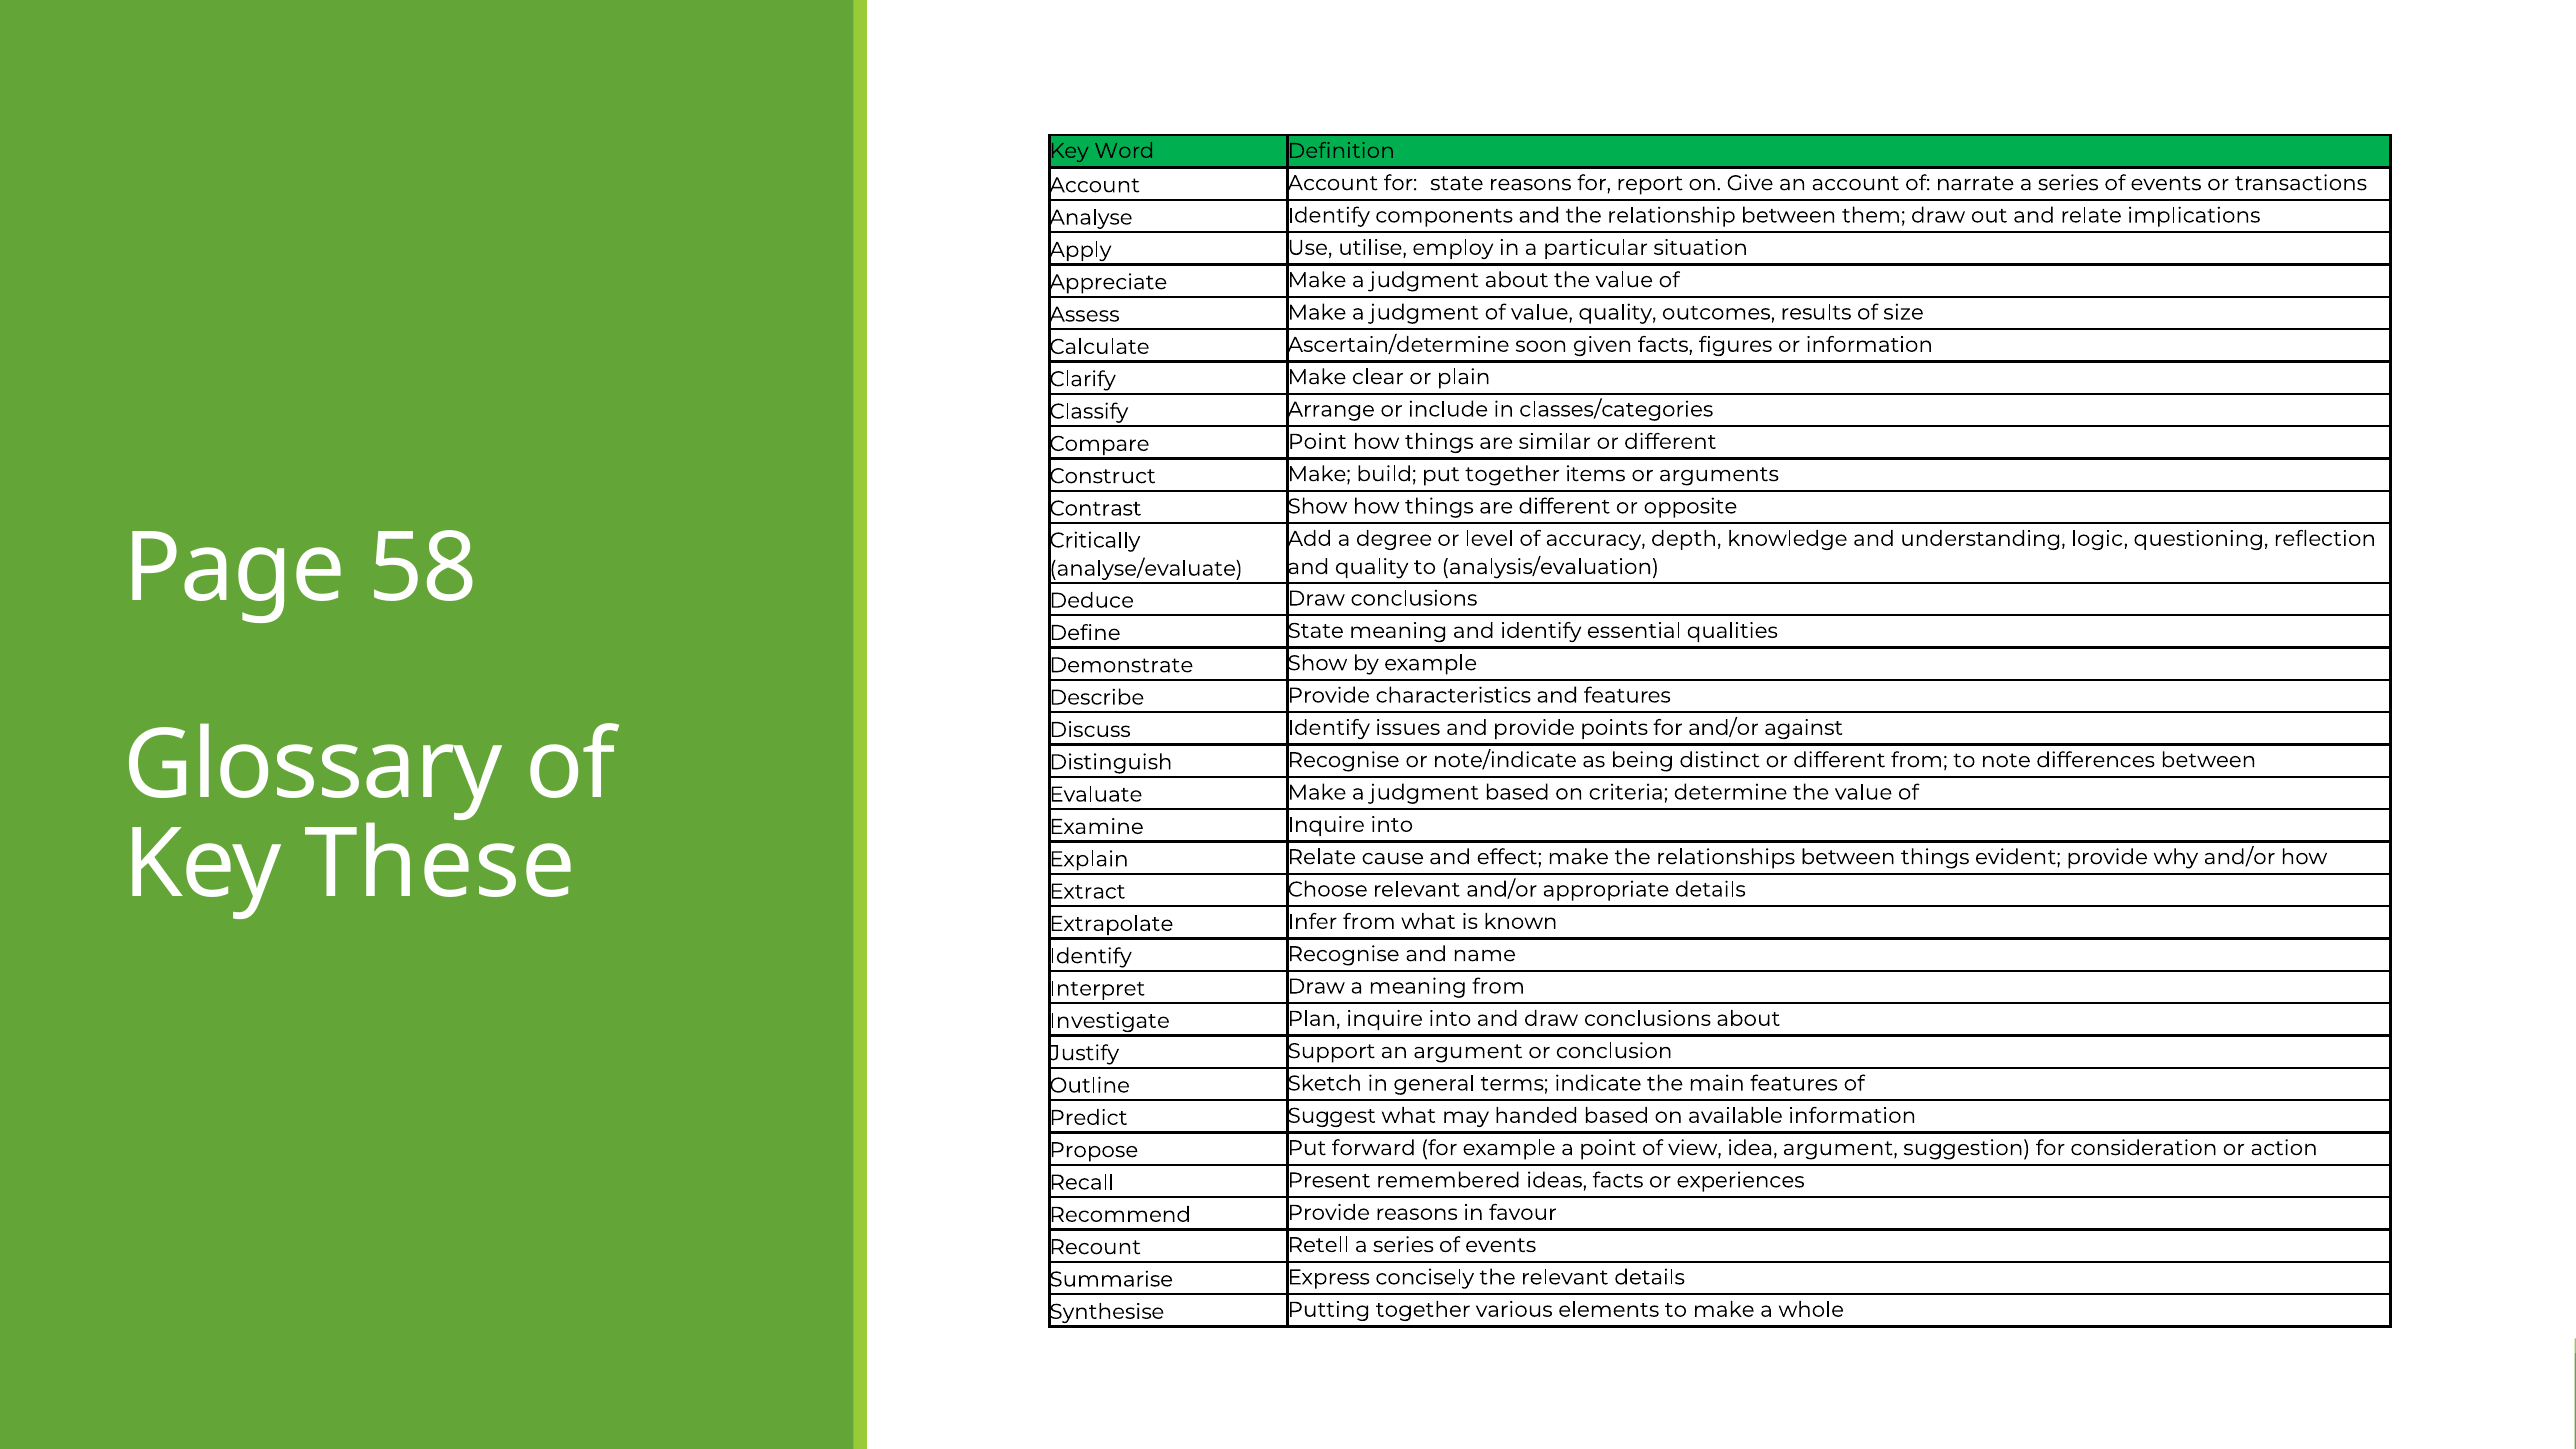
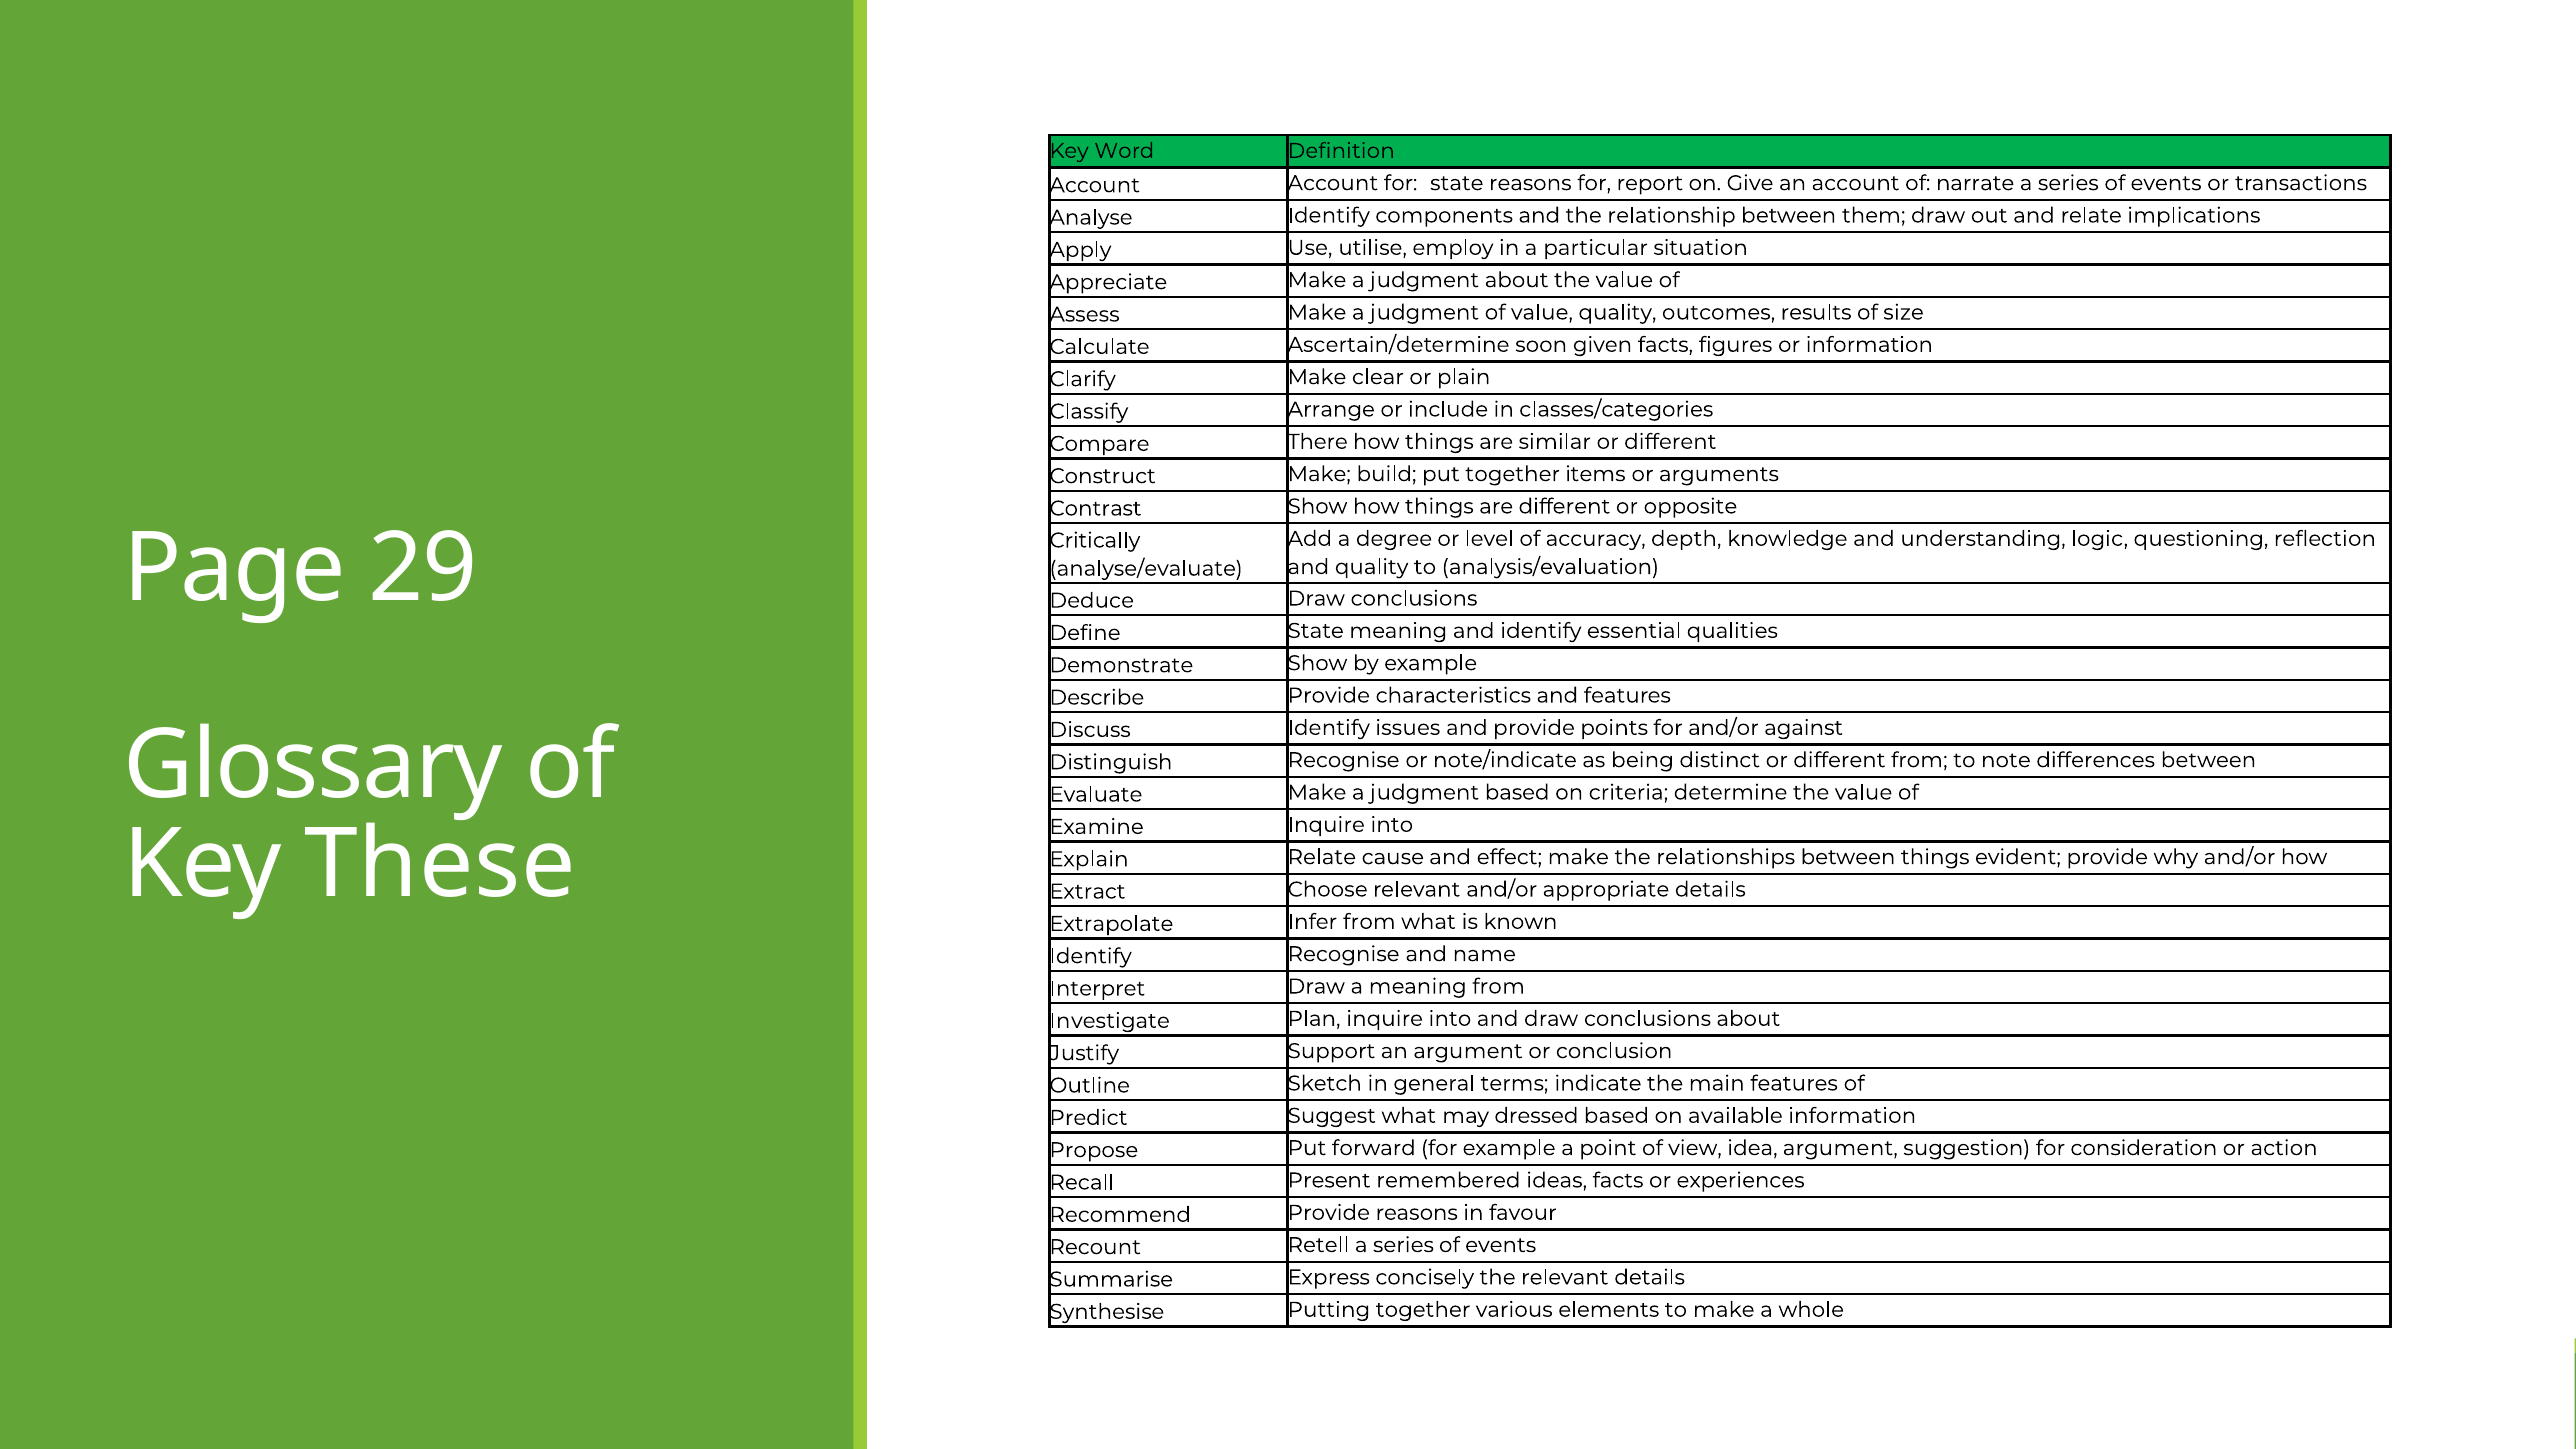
Compare Point: Point -> There (1318, 442)
58: 58 -> 29 (423, 569)
handed: handed -> dressed (1536, 1116)
